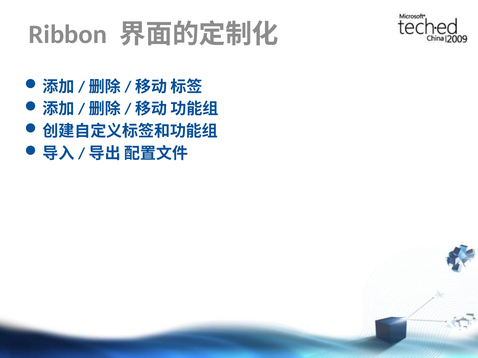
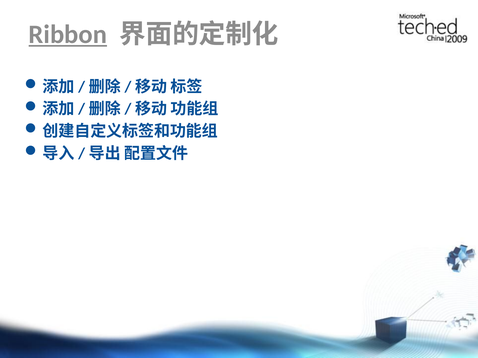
Ribbon underline: none -> present (68, 35)
